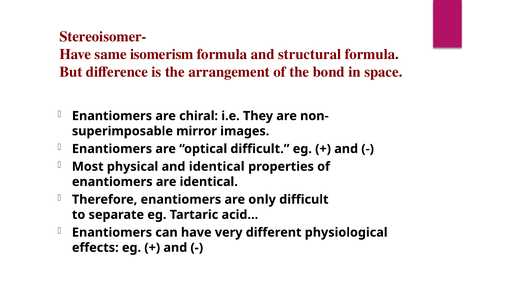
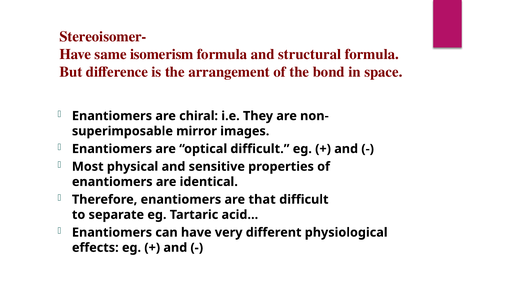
and identical: identical -> sensitive (217, 166)
only: only -> that (262, 199)
